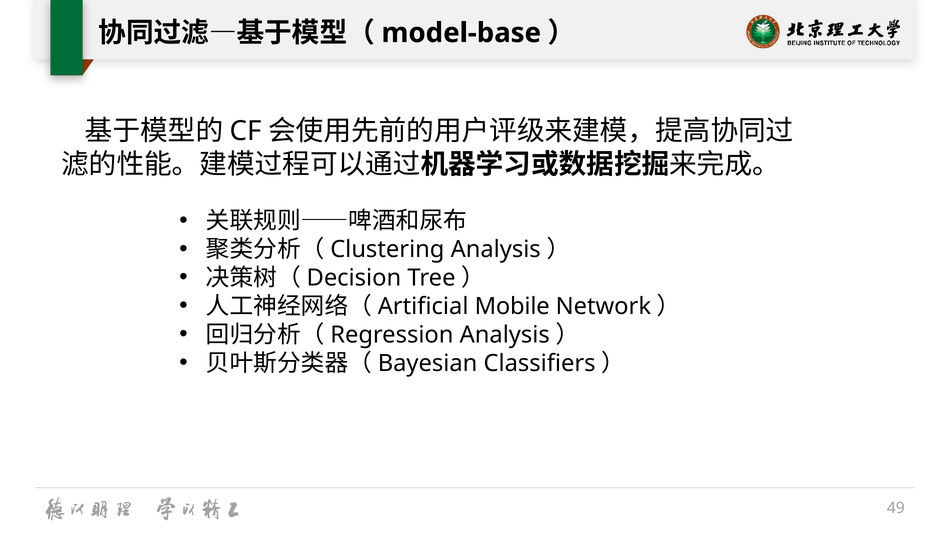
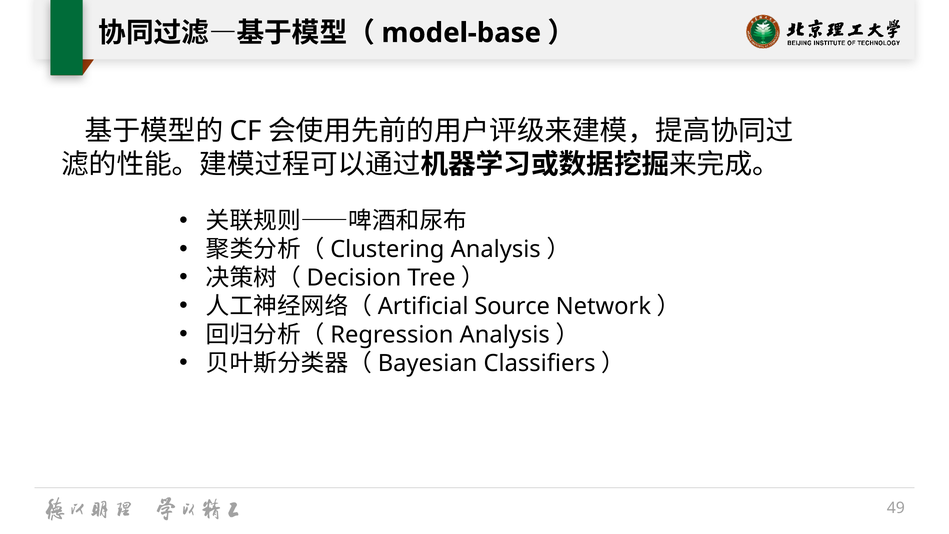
Mobile: Mobile -> Source (512, 306)
